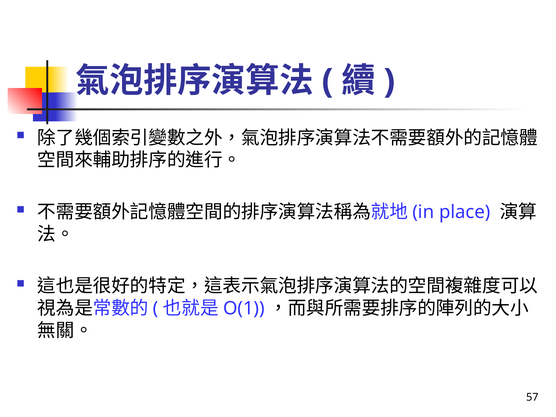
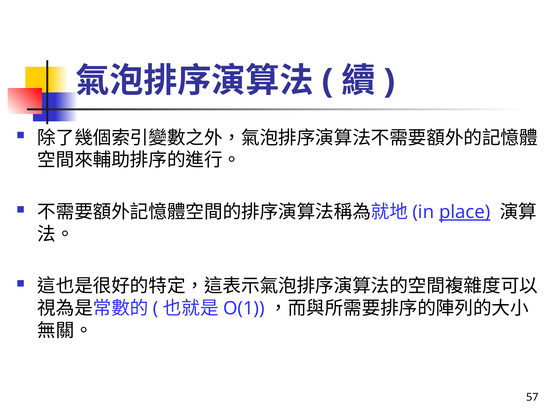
place underline: none -> present (465, 212)
